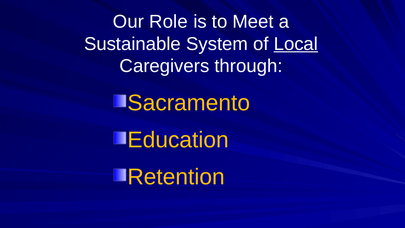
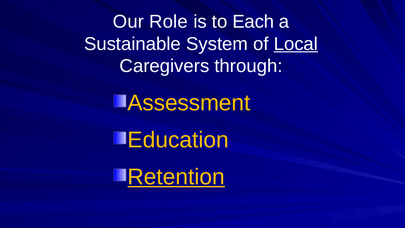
Meet: Meet -> Each (253, 22)
Sacramento: Sacramento -> Assessment (189, 103)
Retention underline: none -> present (176, 177)
